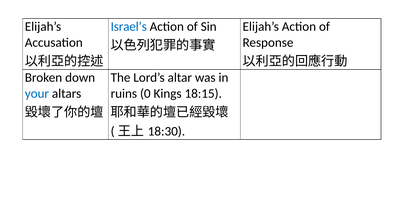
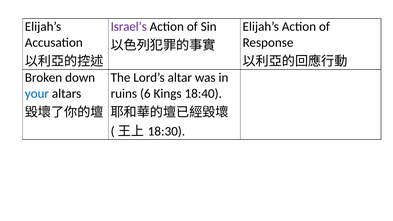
Israel’s colour: blue -> purple (129, 27)
0: 0 -> 6 (145, 94)
18:15: 18:15 -> 18:40 (203, 94)
